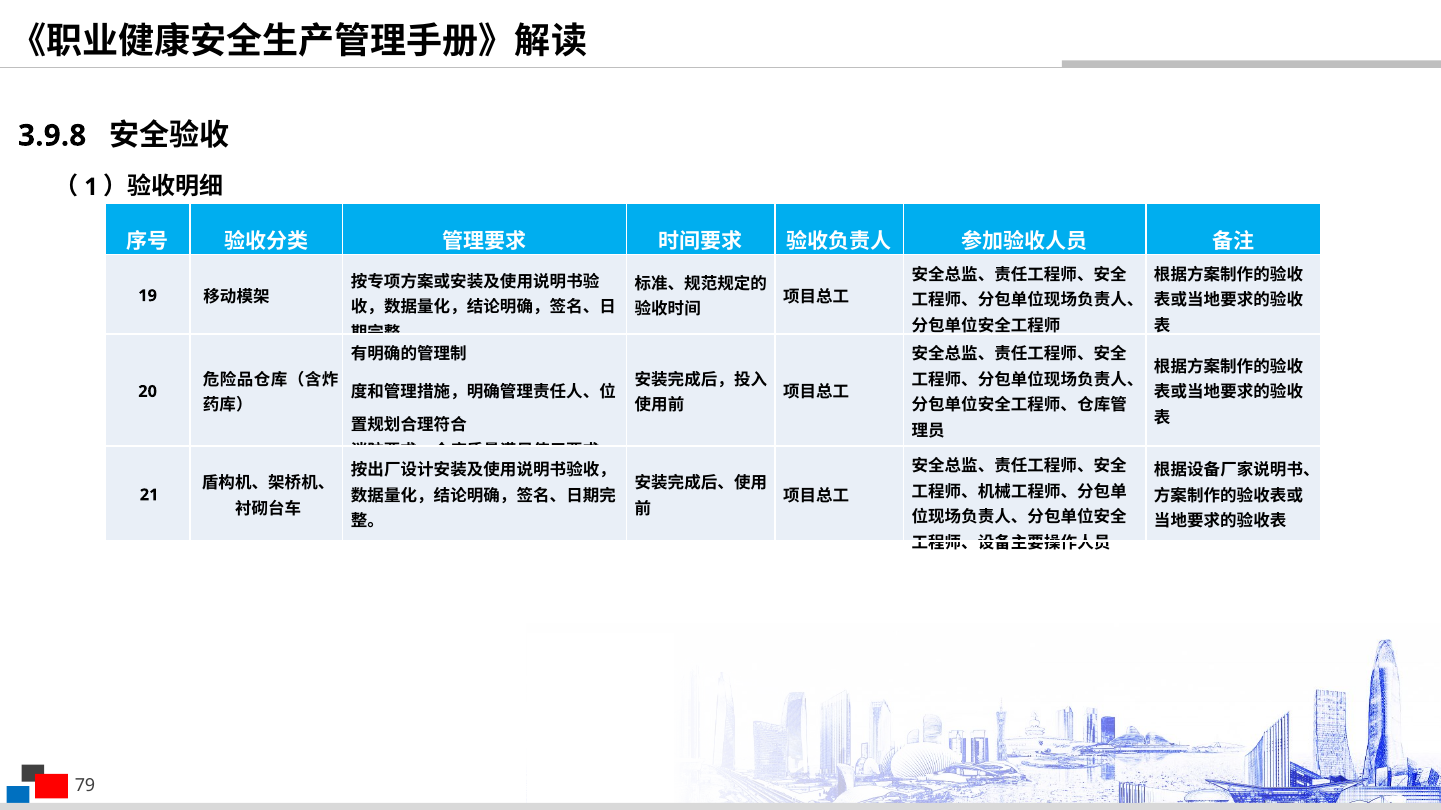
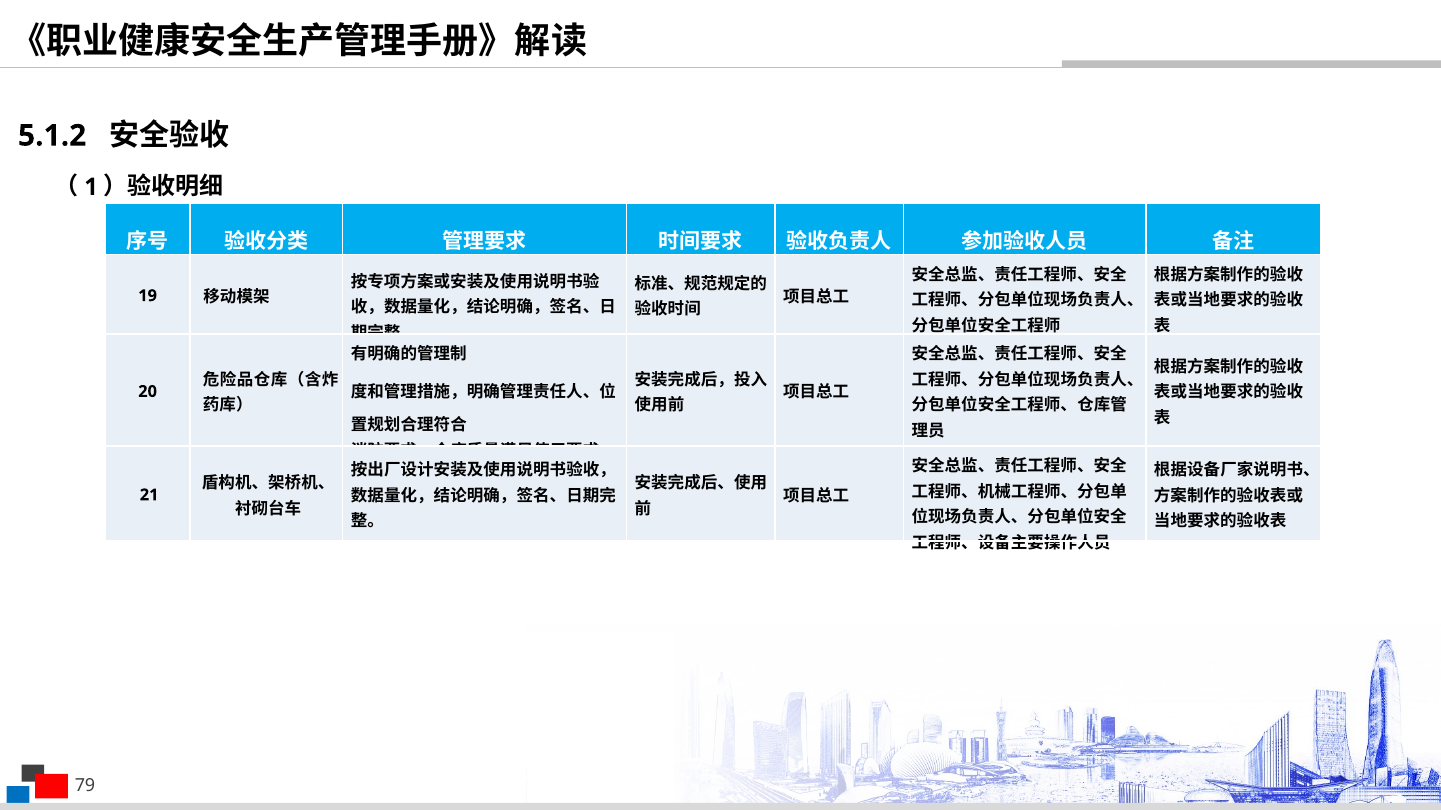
3.9.8: 3.9.8 -> 5.1.2 (52, 136)
